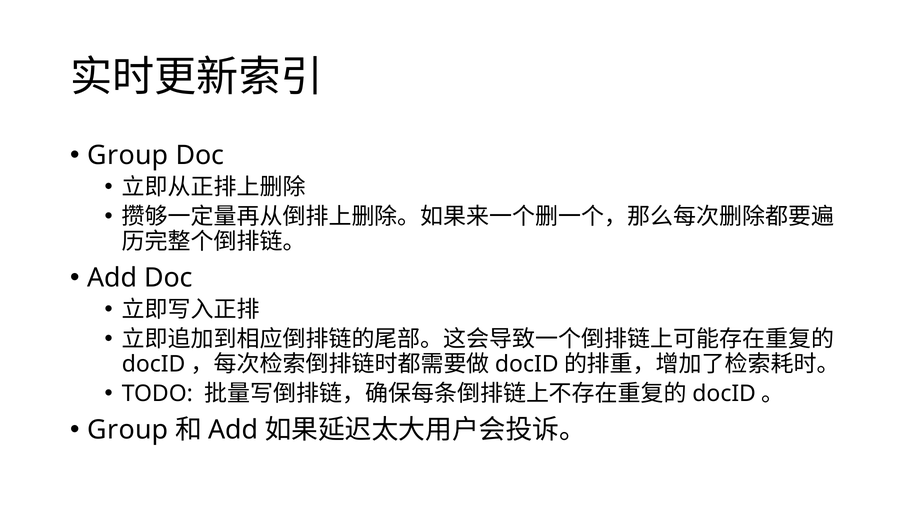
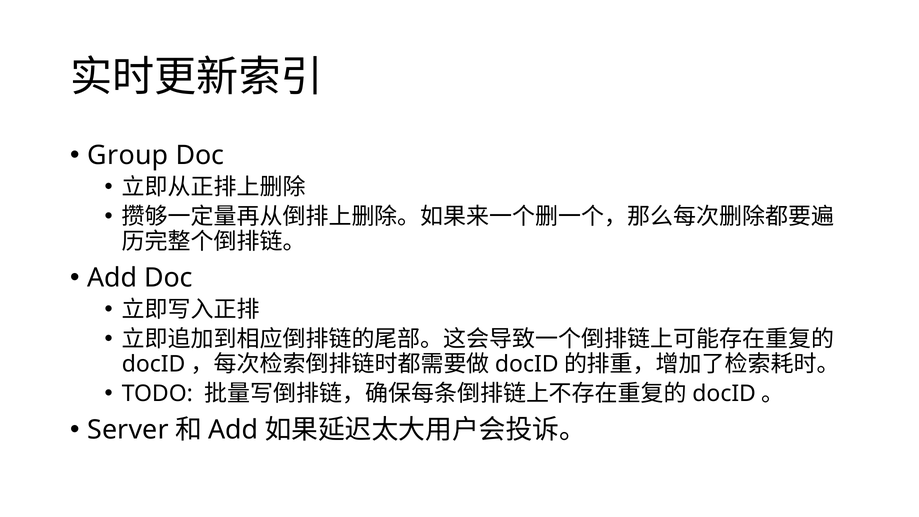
Group: Group -> Server (128, 430)
